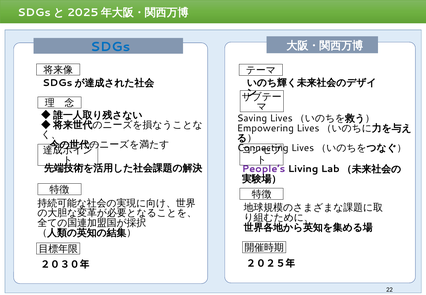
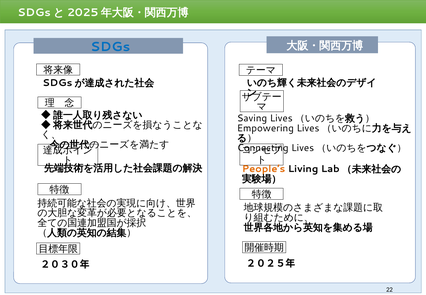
People’s colour: purple -> orange (264, 169)
